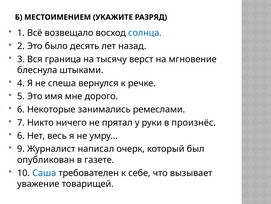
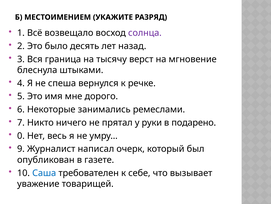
солнца colour: blue -> purple (145, 33)
произнёс: произнёс -> подарено (194, 122)
6: 6 -> 0 (21, 135)
